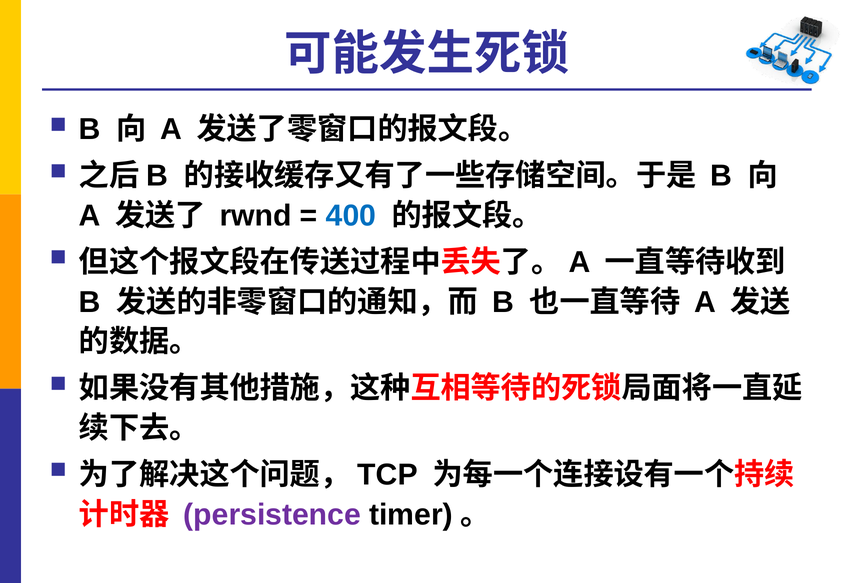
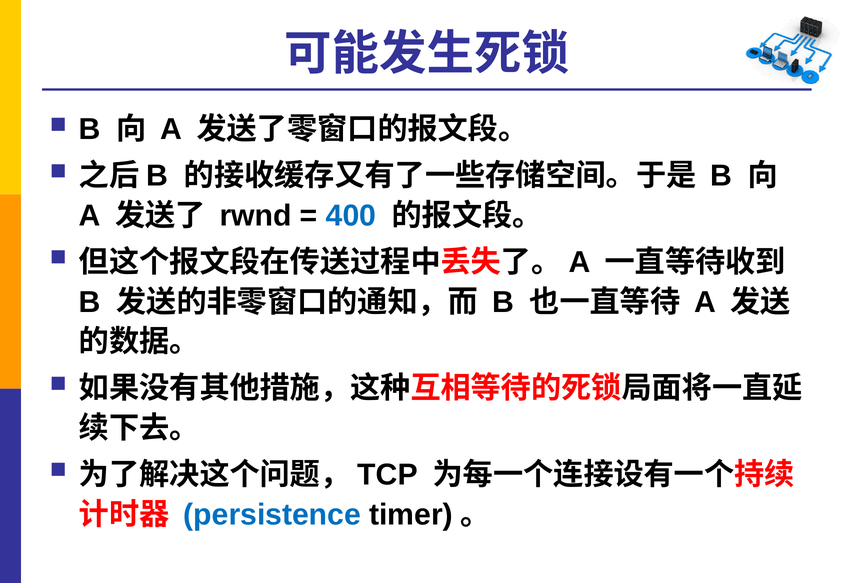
persistence colour: purple -> blue (272, 514)
